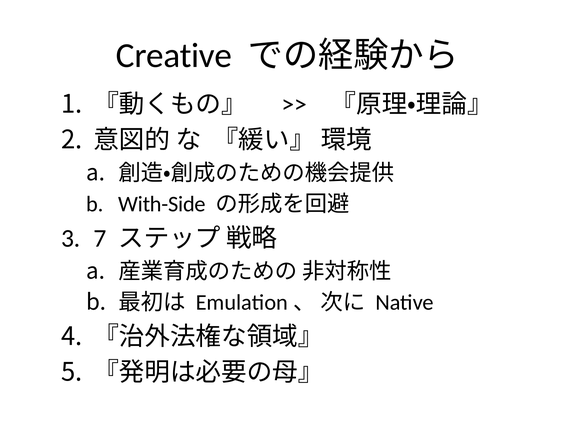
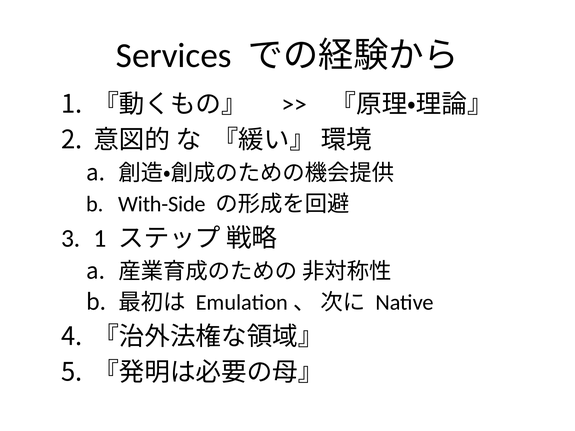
Creative: Creative -> Services (174, 56)
7: 7 -> 1 (100, 238)
